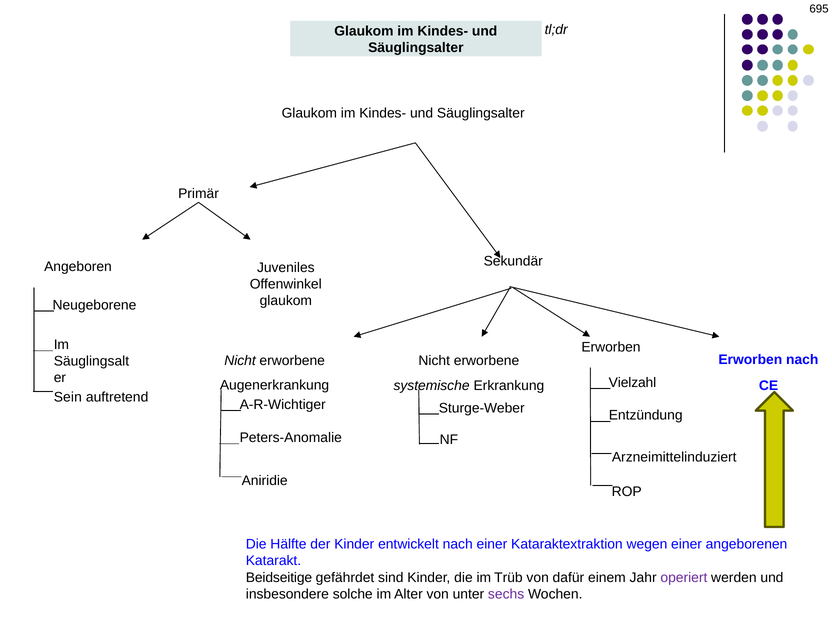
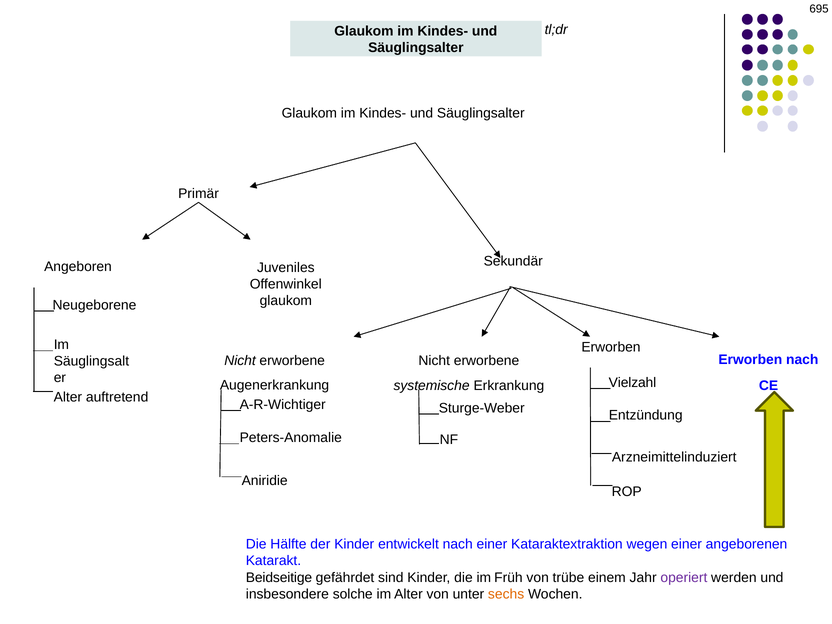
Sein: Sein -> Alter (68, 397)
Trüb: Trüb -> Früh (508, 578)
dafür: dafür -> trübe (568, 578)
sechs colour: purple -> orange (506, 594)
